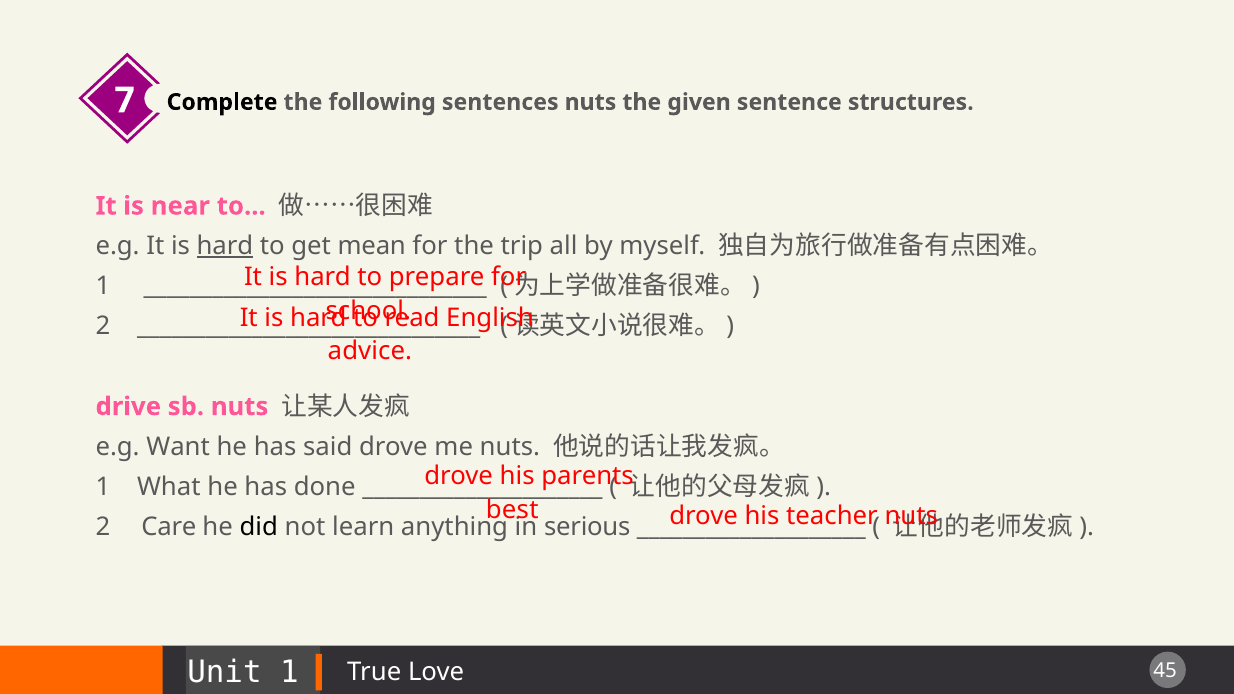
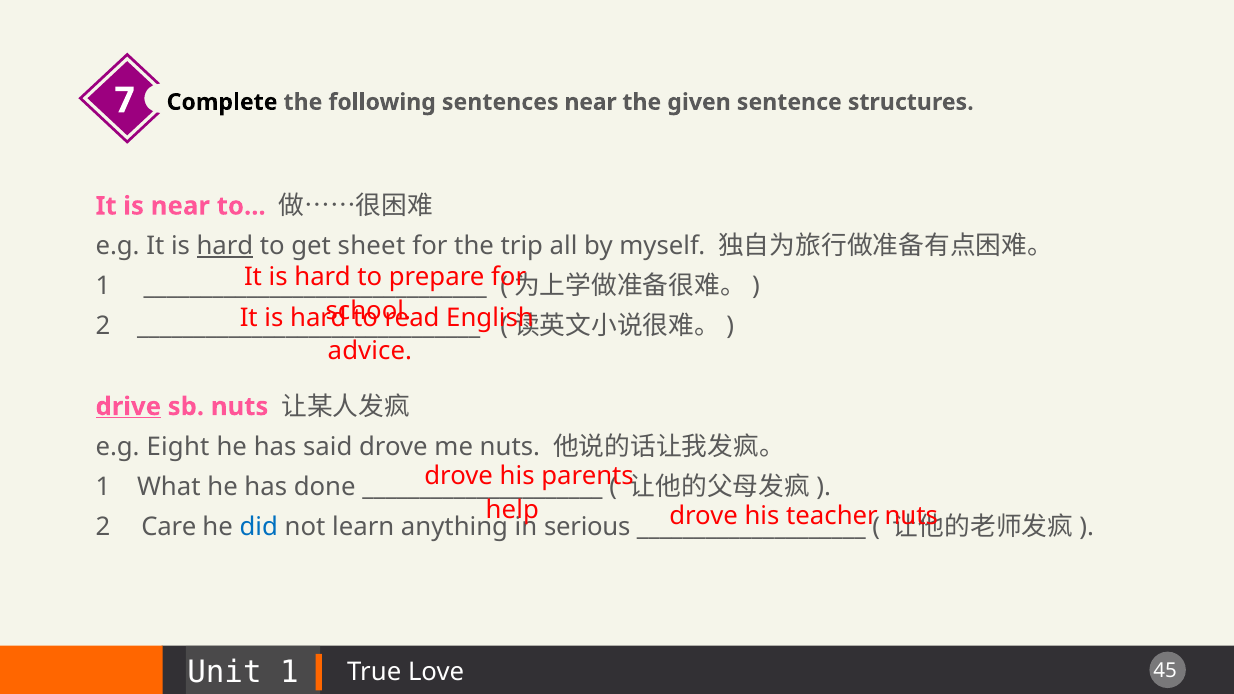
sentences nuts: nuts -> near (591, 102)
mean: mean -> sheet (372, 246)
drive underline: none -> present (128, 407)
Want: Want -> Eight (178, 447)
best: best -> help (512, 510)
did colour: black -> blue (259, 527)
